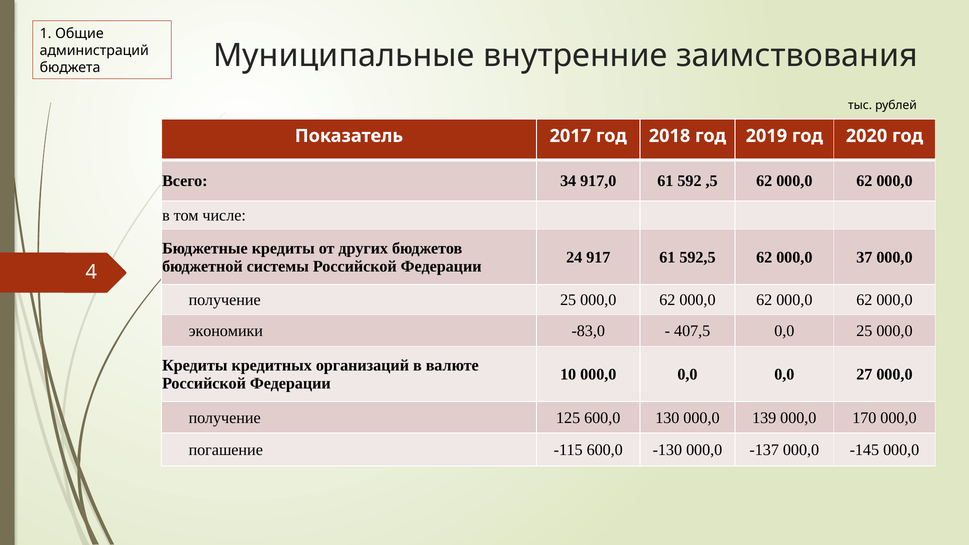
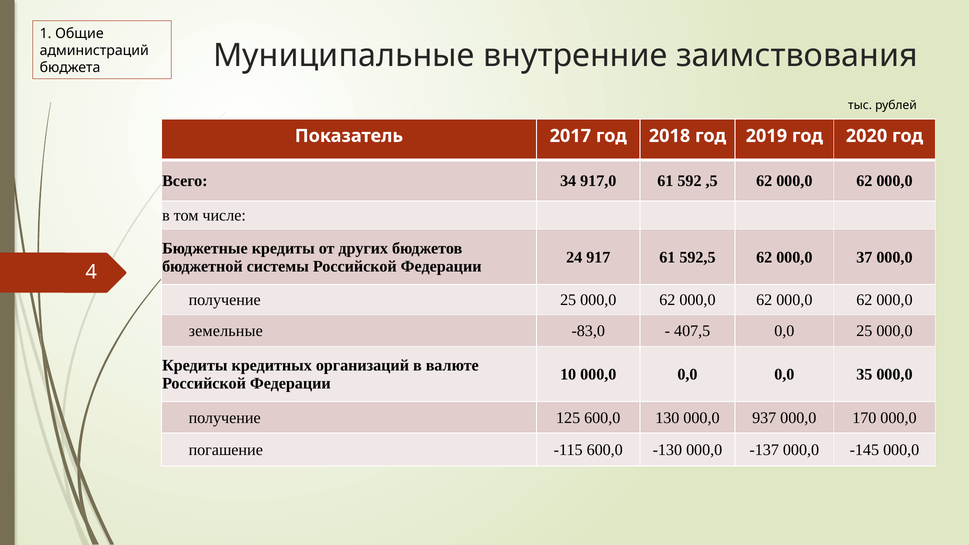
экономики: экономики -> земельные (226, 331)
27: 27 -> 35 (864, 374)
139: 139 -> 937 (764, 418)
